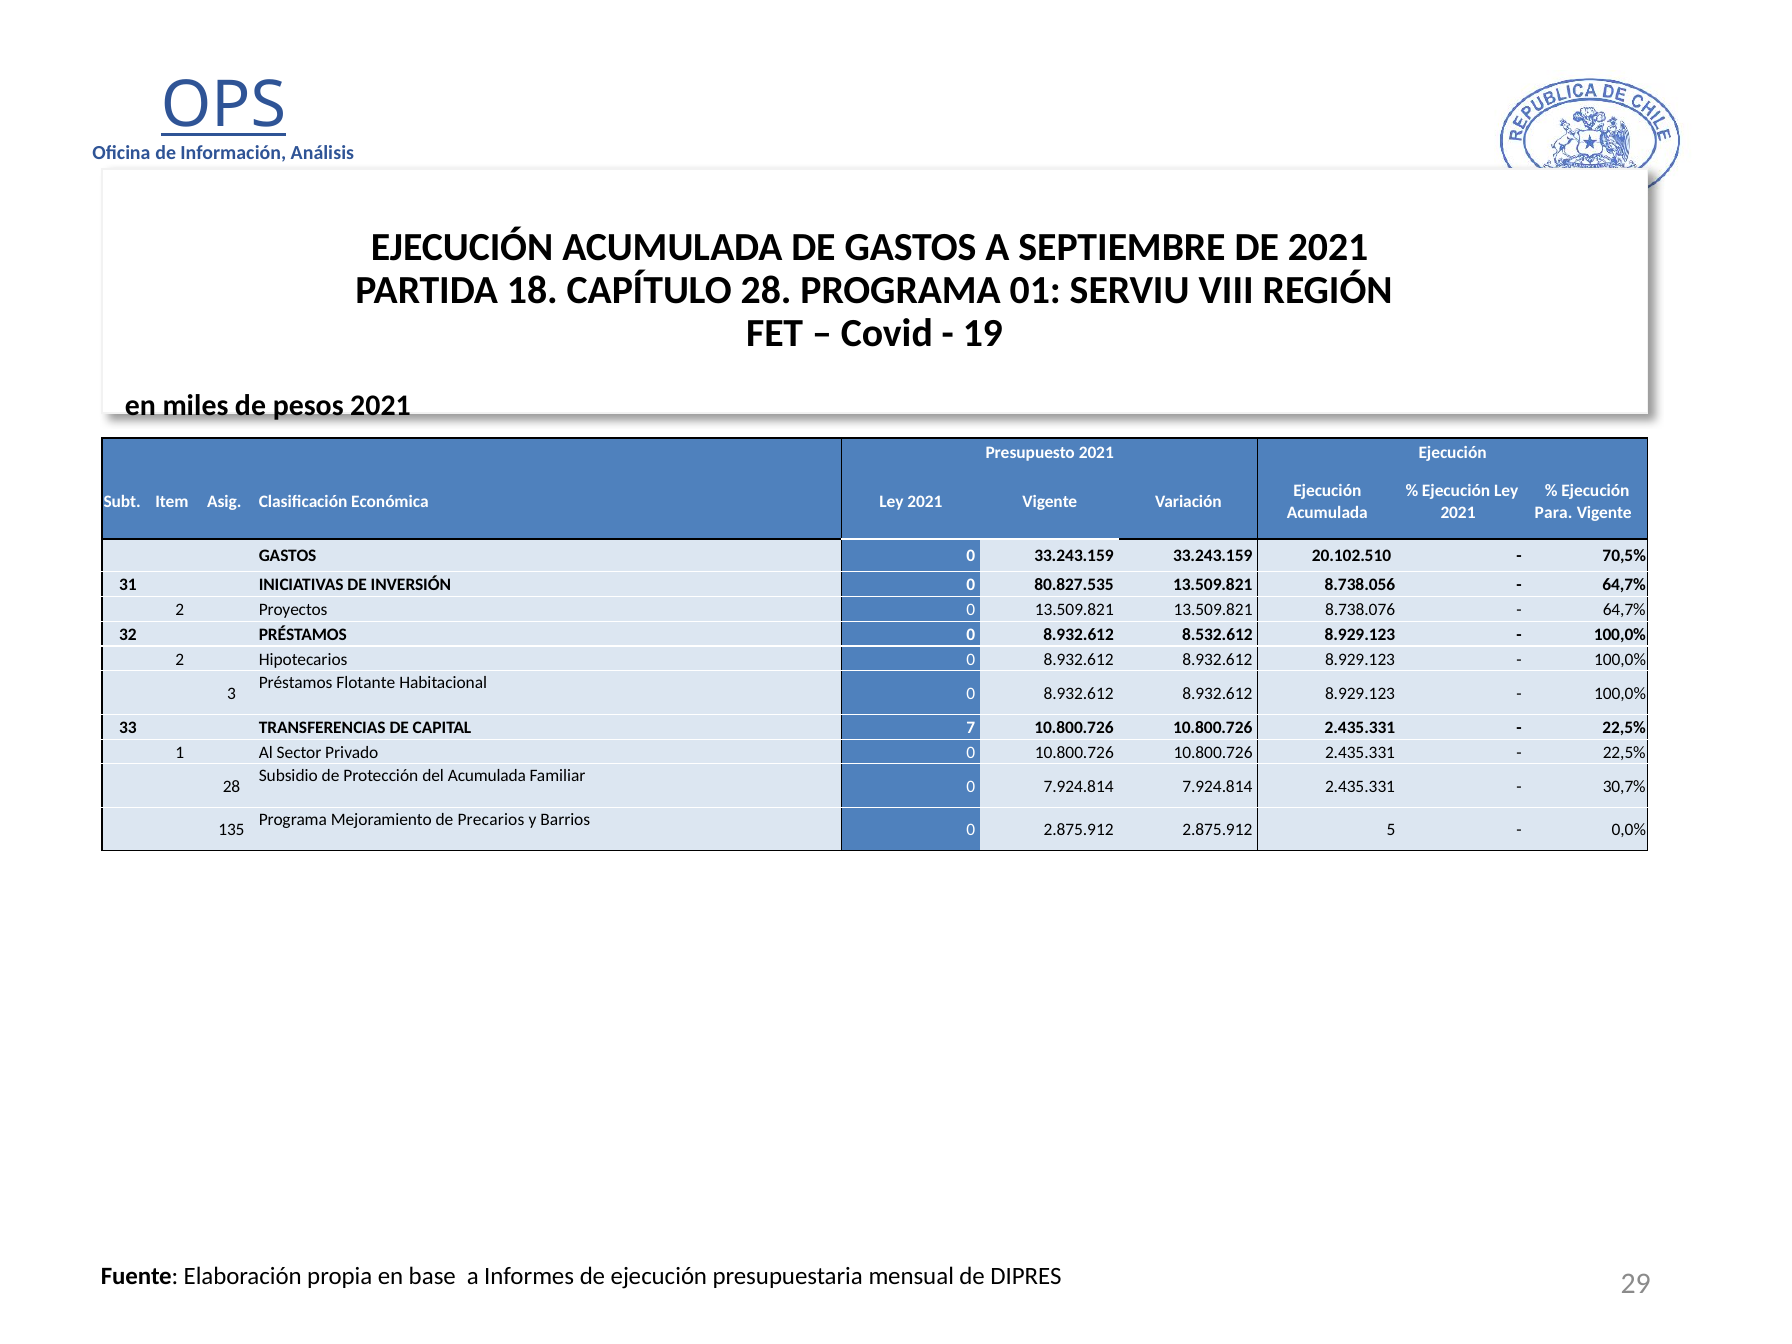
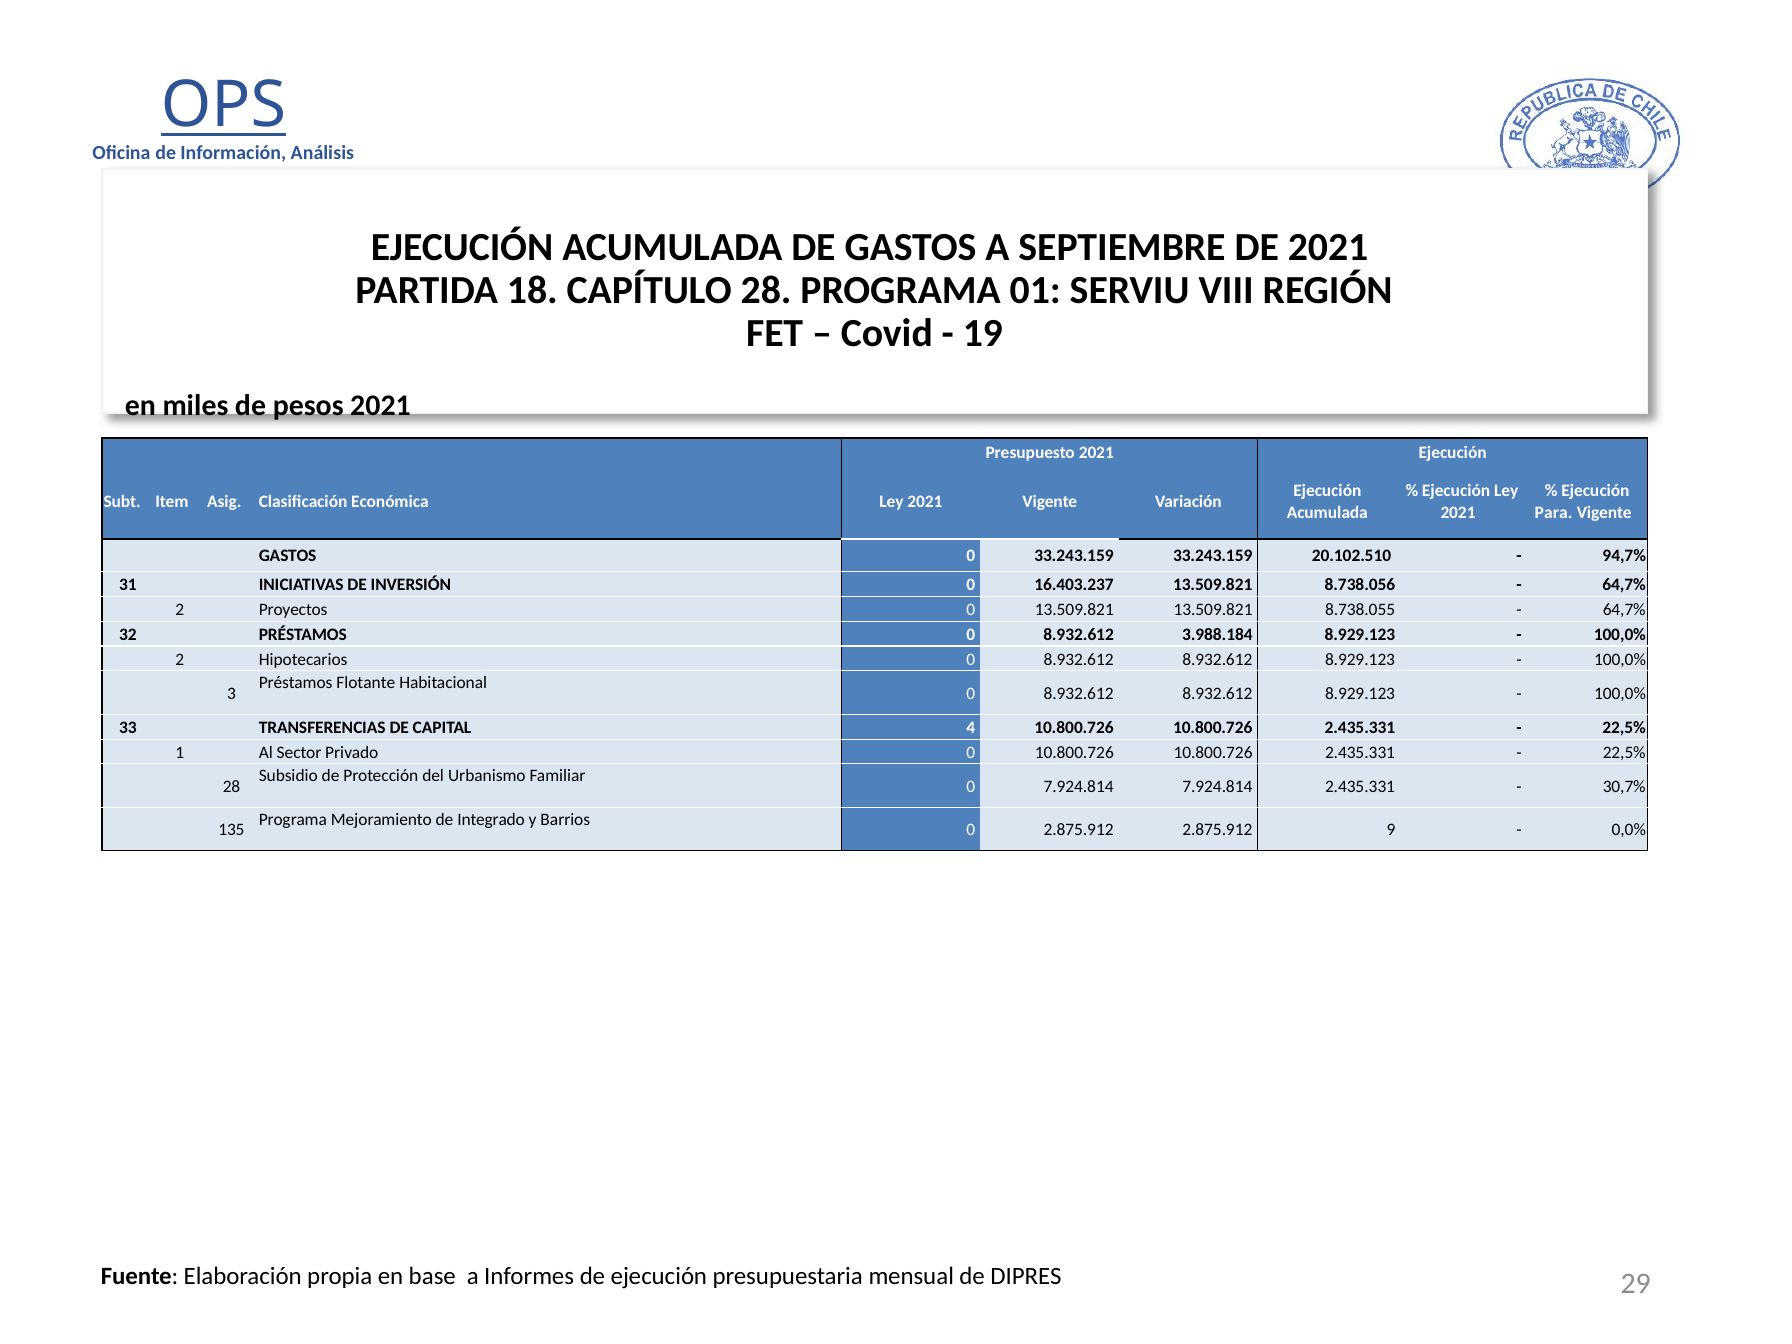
70,5%: 70,5% -> 94,7% (1624, 556)
80.827.535: 80.827.535 -> 16.403.237 (1074, 585)
8.738.076: 8.738.076 -> 8.738.055 (1360, 610)
8.532.612: 8.532.612 -> 3.988.184 (1217, 634)
7: 7 -> 4 (971, 727)
del Acumulada: Acumulada -> Urbanismo (487, 776)
Precarios: Precarios -> Integrado (491, 819)
5: 5 -> 9 (1391, 830)
